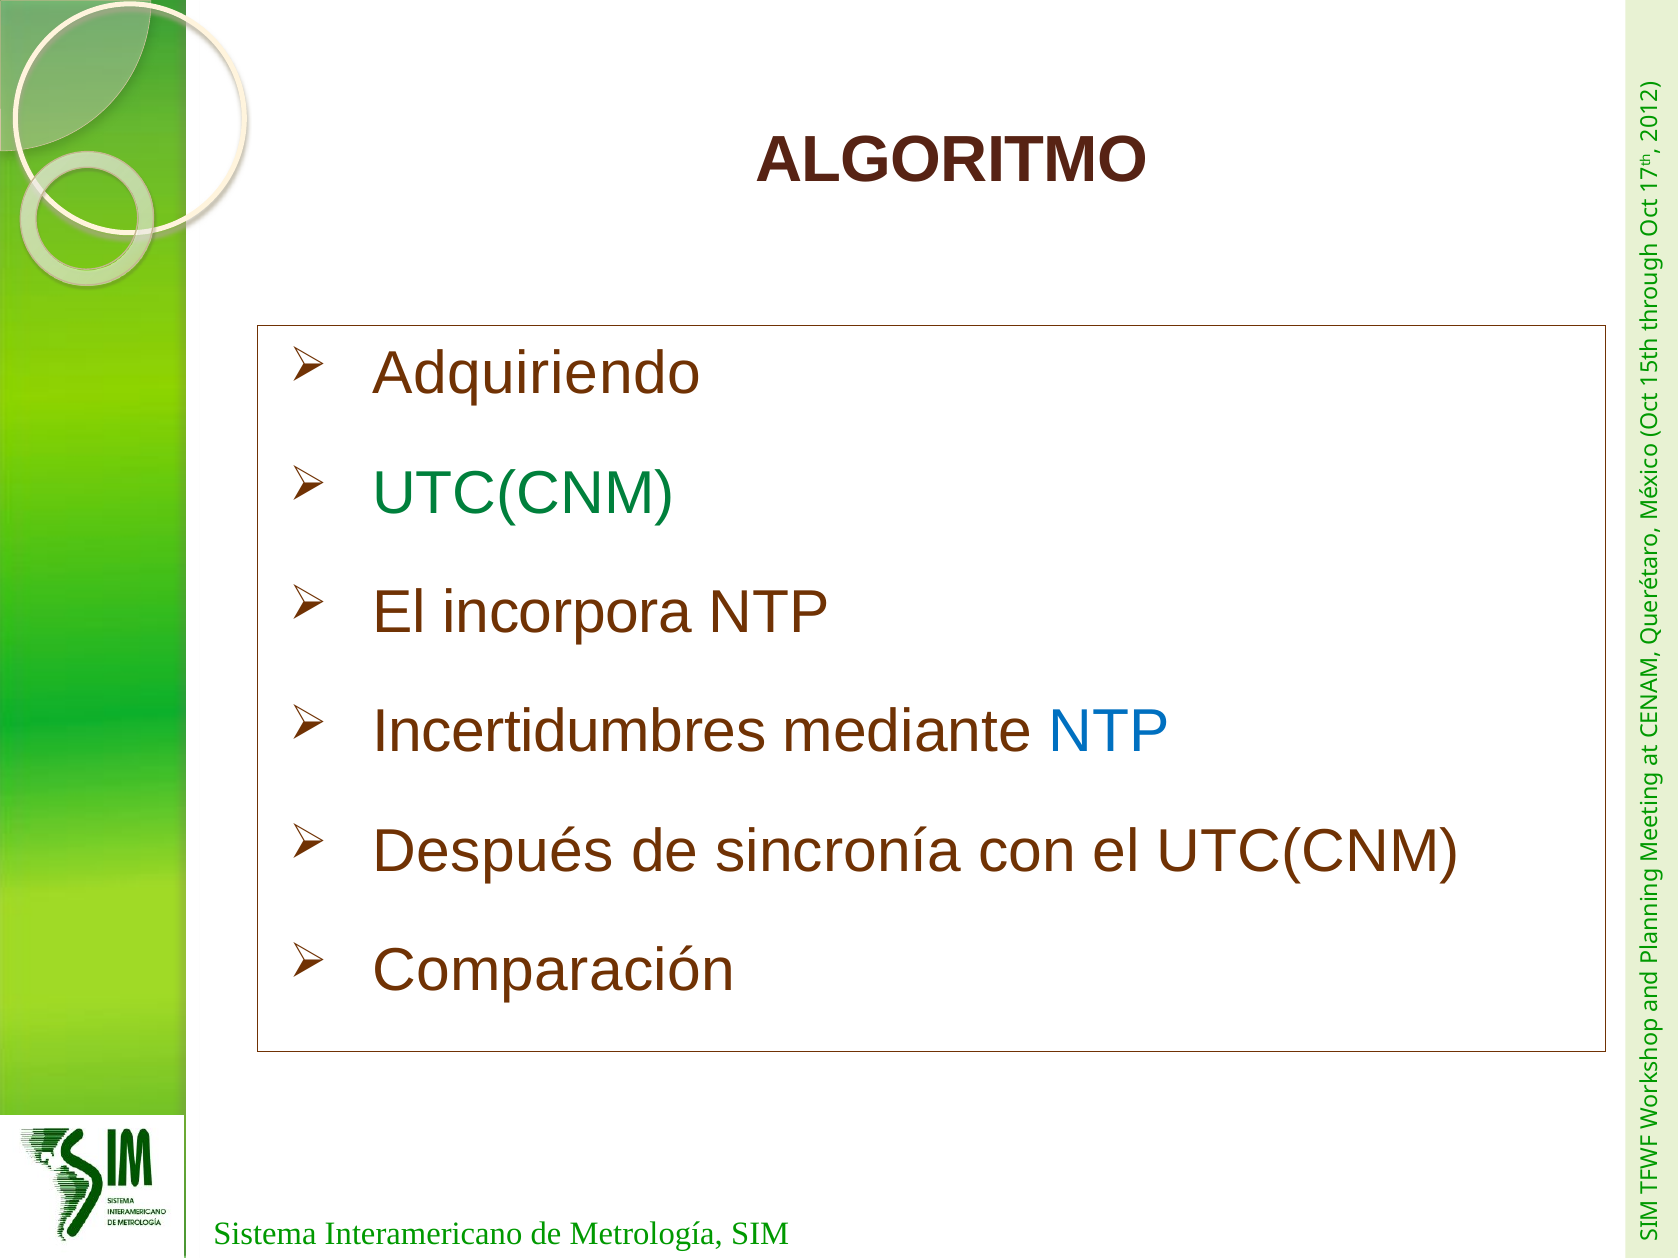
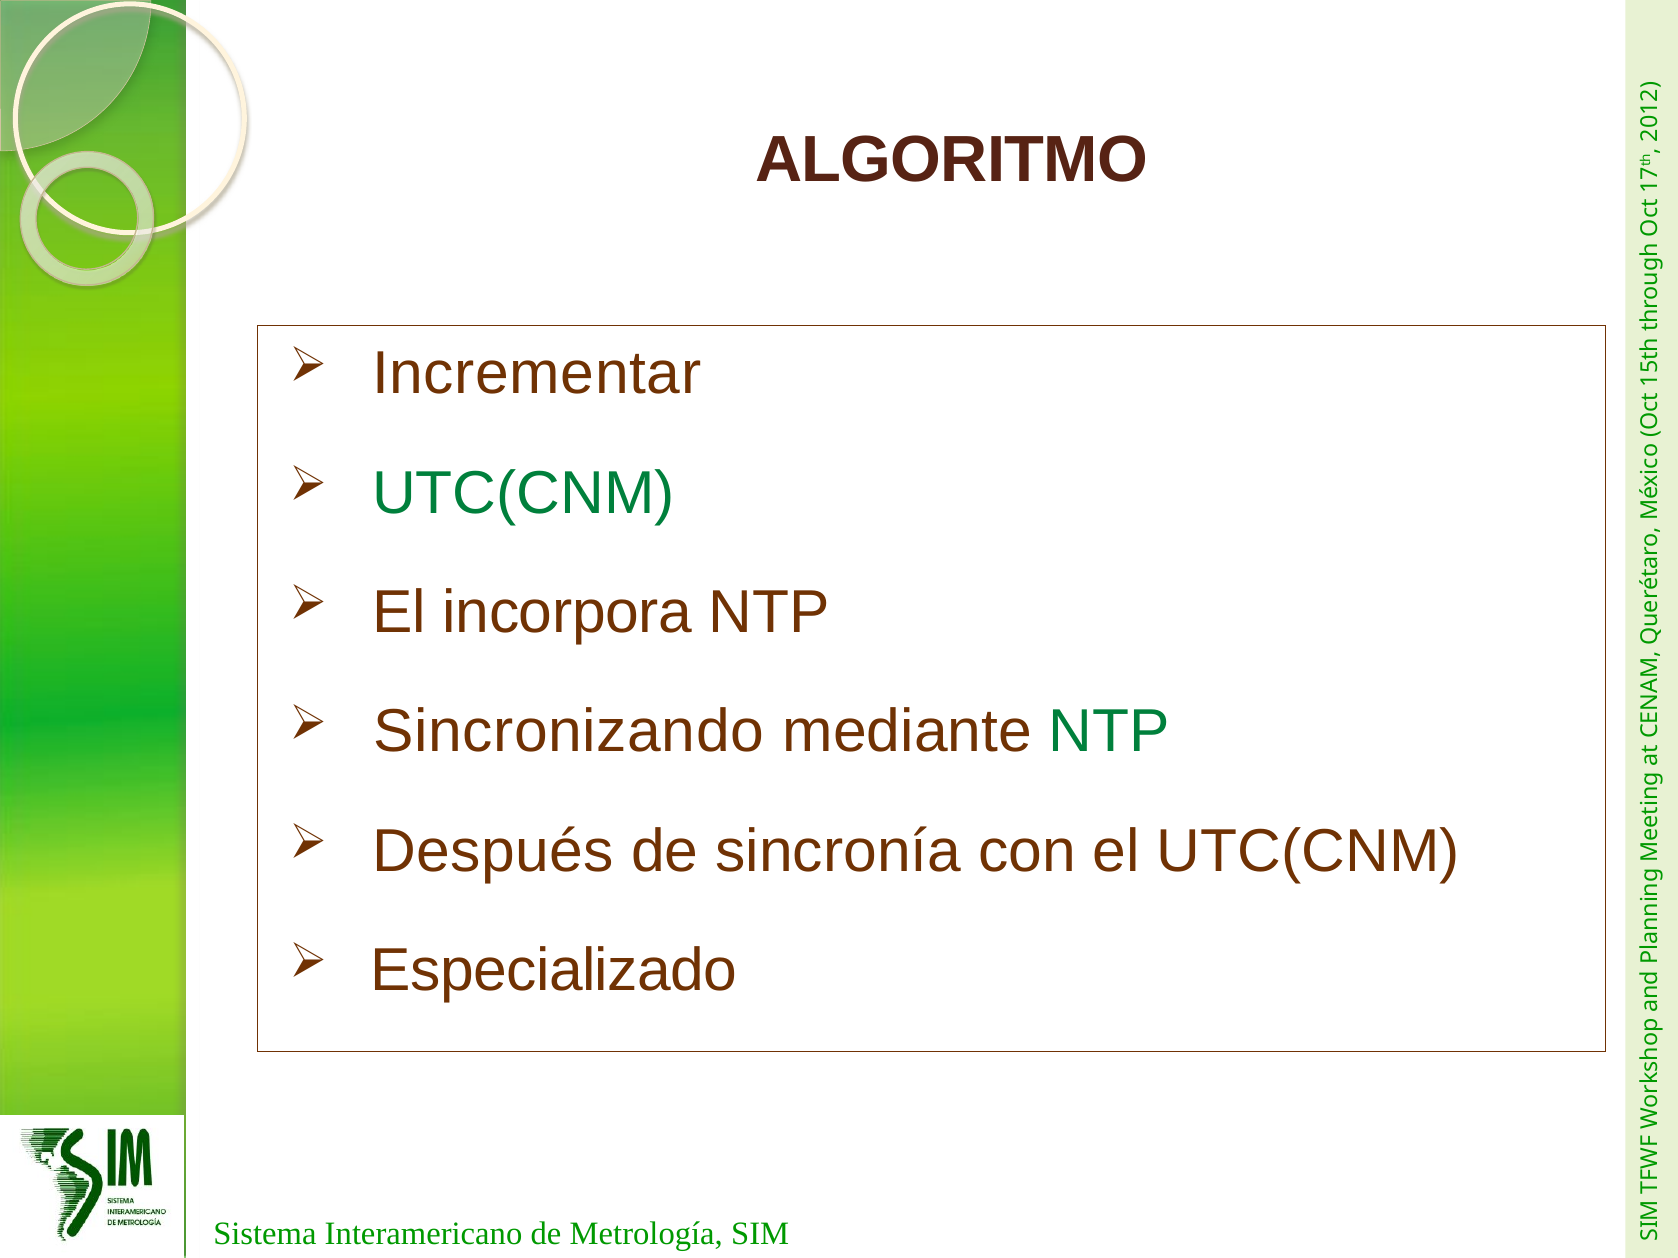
Adquiriendo: Adquiriendo -> Incrementar (537, 374)
Incertidumbres: Incertidumbres -> Sincronizando (569, 732)
NTP colour: blue -> green (1109, 732)
Comparación: Comparación -> Especializado (554, 971)
